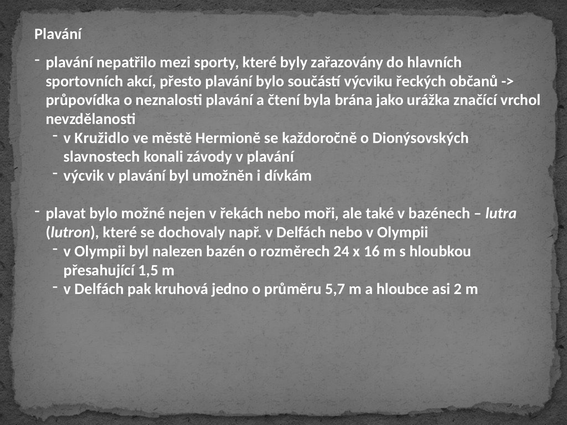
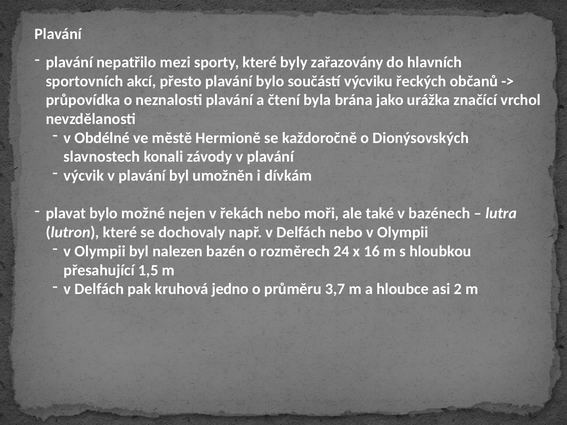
Kružidlo: Kružidlo -> Obdélné (102, 138)
5,7: 5,7 -> 3,7 (335, 289)
